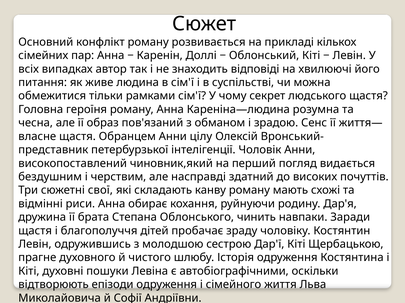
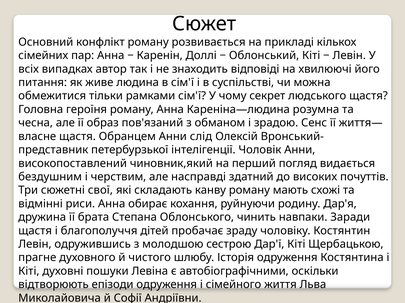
цілу: цілу -> слід (201, 137)
